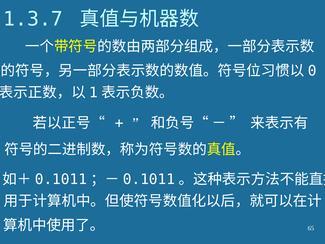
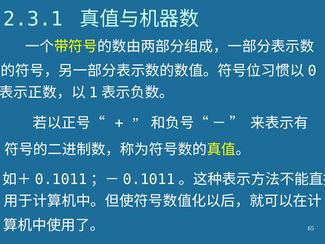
1.3.7: 1.3.7 -> 2.3.1 (33, 19)
